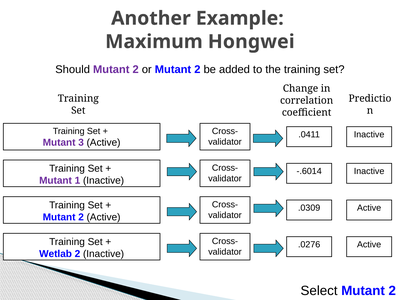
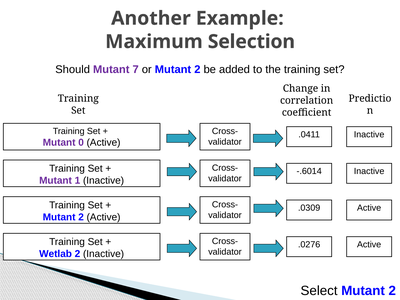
Hongwei: Hongwei -> Selection (251, 42)
Should Mutant 2: 2 -> 7 (136, 69)
3: 3 -> 0 (81, 143)
